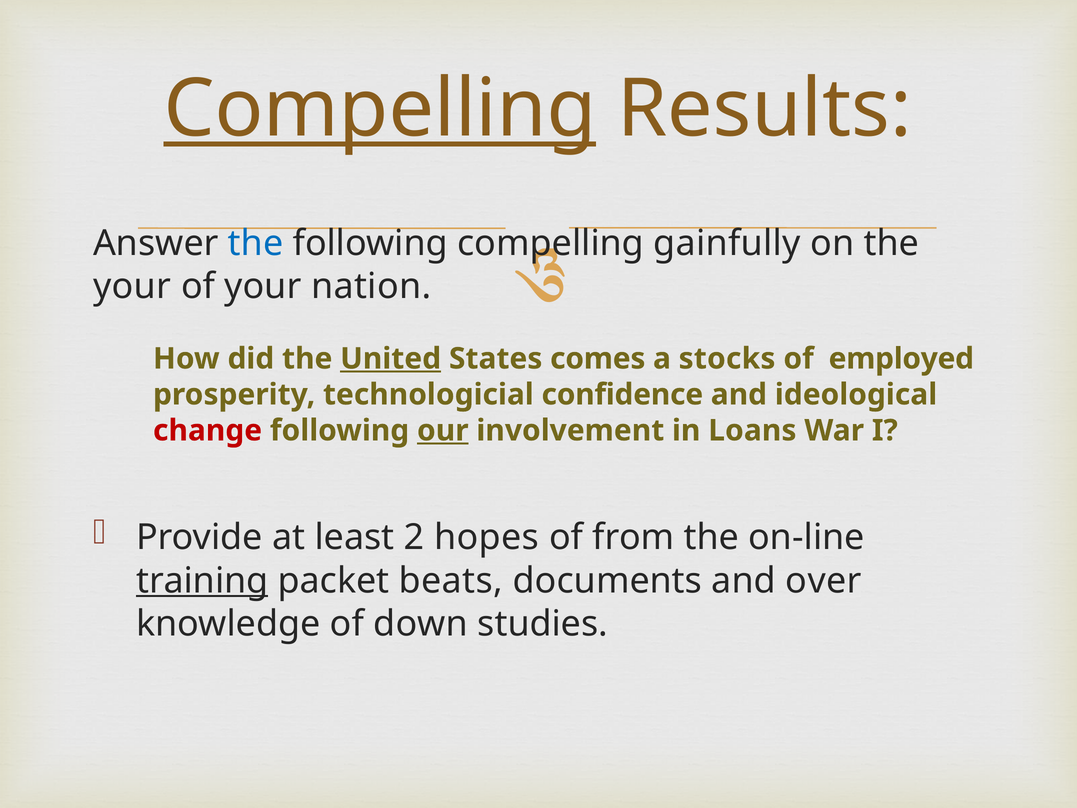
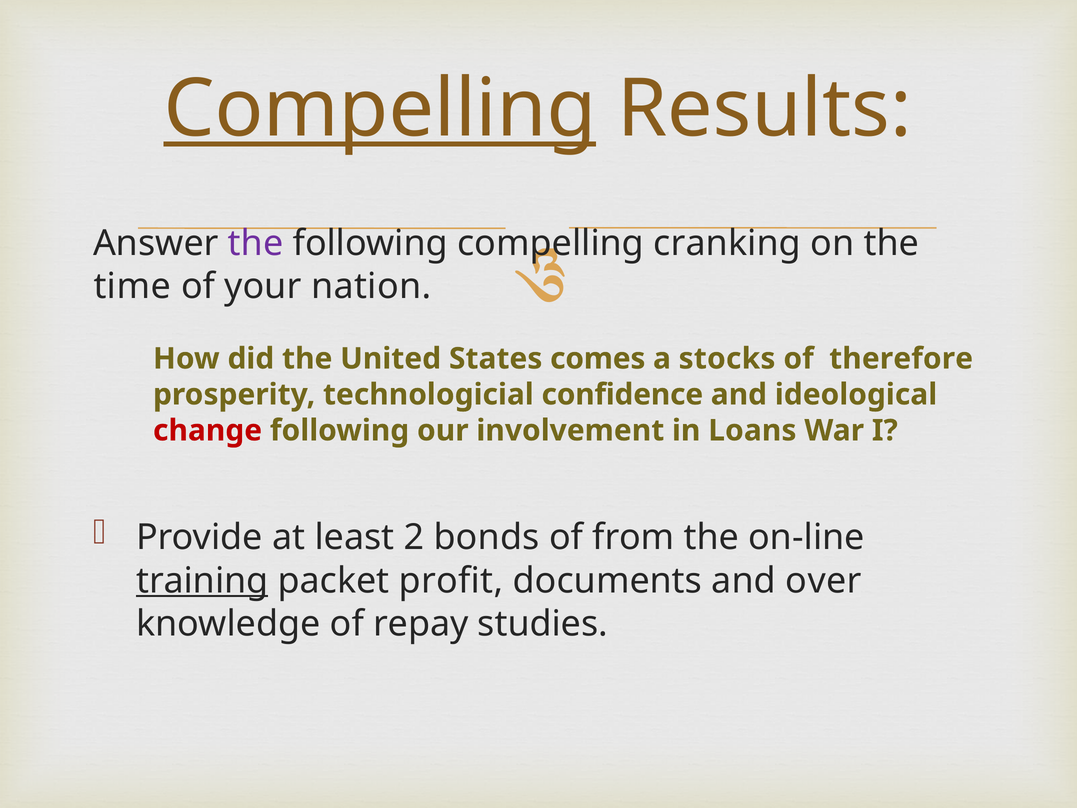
the colour: blue -> purple (256, 243)
gainfully: gainfully -> cranking (727, 243)
your: your -> time (132, 286)
United underline: present -> none (391, 359)
employed: employed -> therefore (901, 359)
our underline: present -> none (443, 430)
hopes: hopes -> bonds (487, 537)
beats: beats -> profit (451, 580)
down: down -> repay (421, 624)
